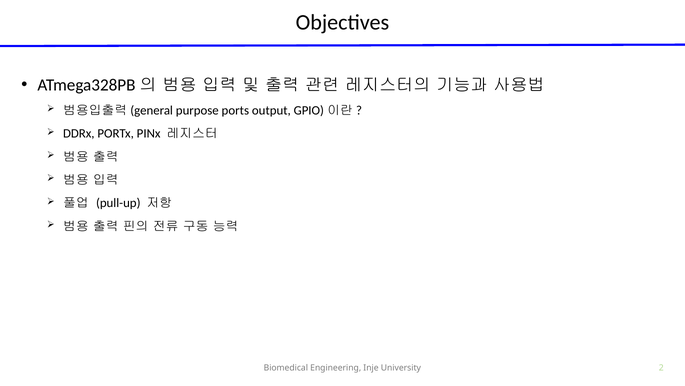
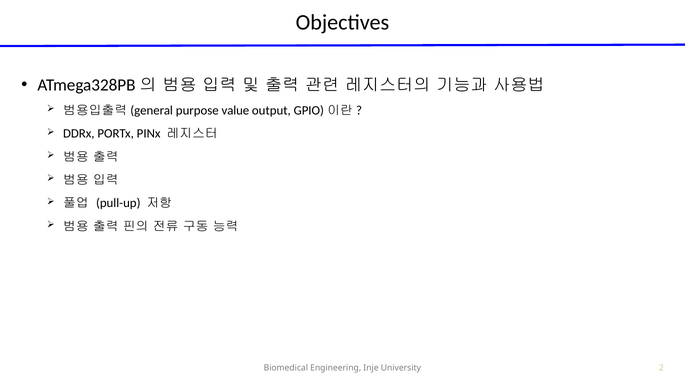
ports: ports -> value (235, 110)
